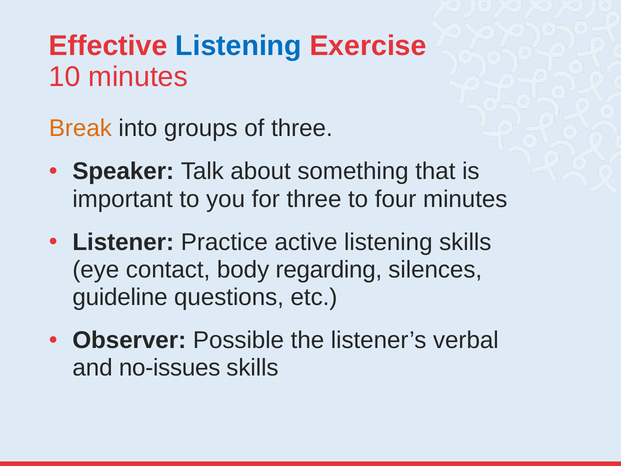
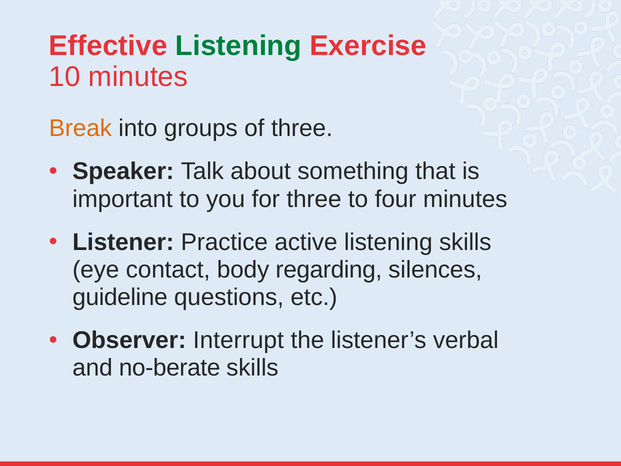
Listening colour: blue -> green (238, 46)
Possible: Possible -> Interrupt (238, 340)
no-issues: no-issues -> no-berate (170, 368)
